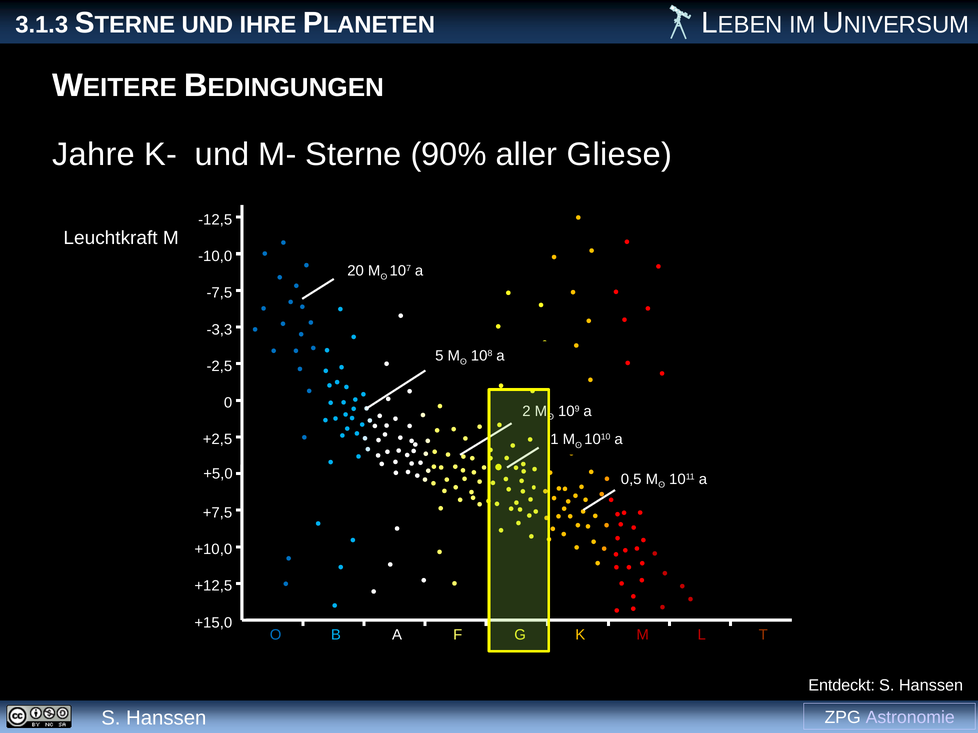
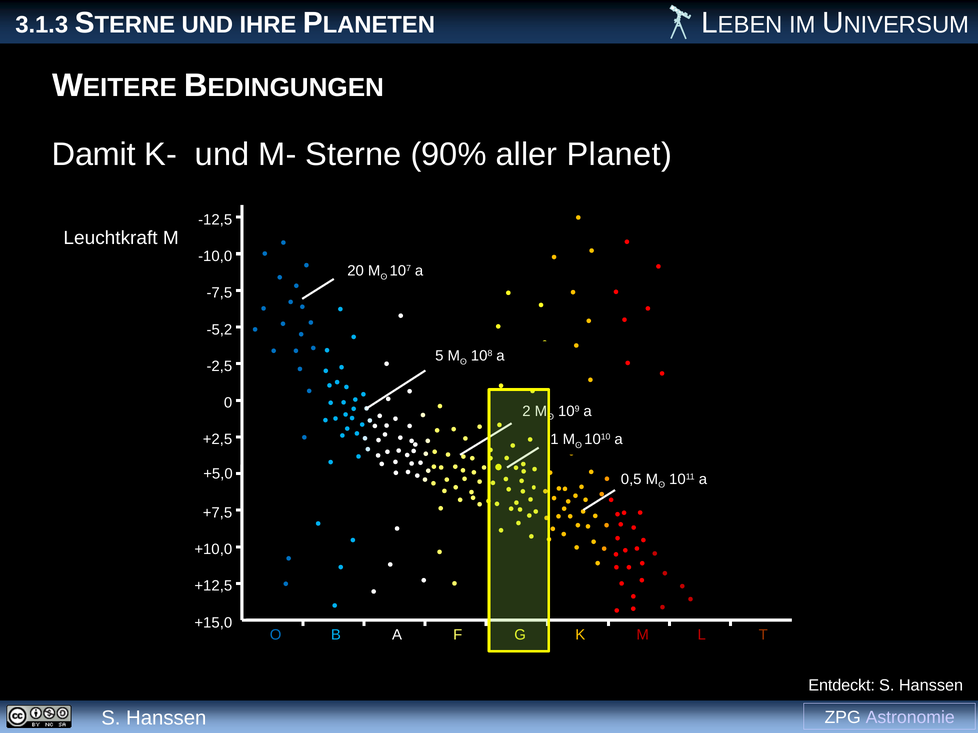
Jahre: Jahre -> Damit (94, 155)
Gliese: Gliese -> Planet (620, 155)
-3,3: -3,3 -> -5,2 (219, 330)
